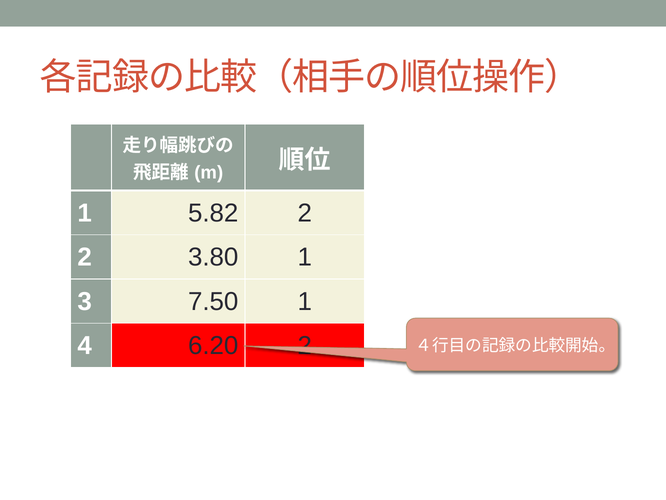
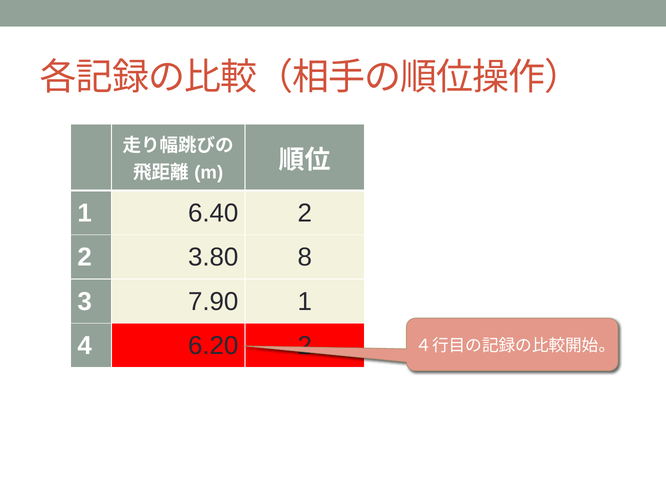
5.82: 5.82 -> 6.40 (213, 213)
3.80 1: 1 -> 8 (305, 257)
7.50: 7.50 -> 7.90 (213, 301)
